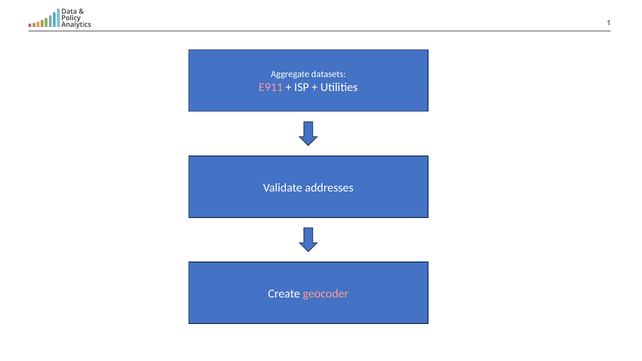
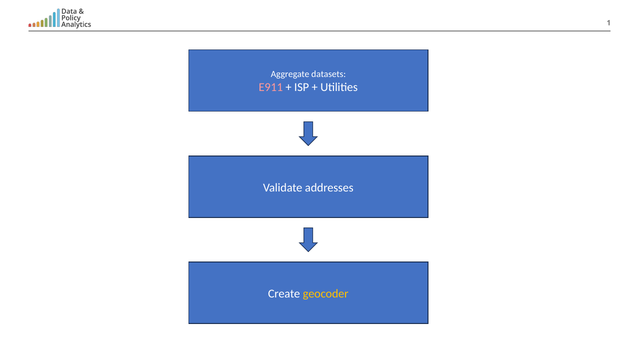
geocoder colour: pink -> yellow (326, 294)
